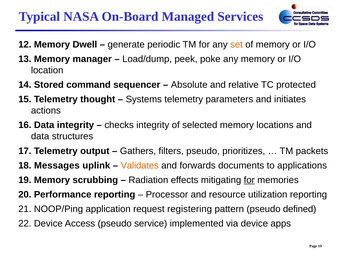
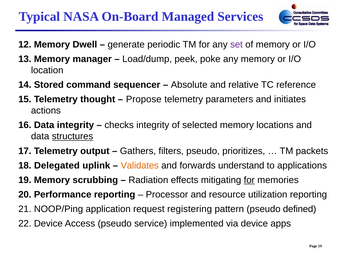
set colour: orange -> purple (236, 45)
protected: protected -> reference (296, 85)
Systems: Systems -> Propose (144, 100)
structures underline: none -> present (73, 137)
Messages: Messages -> Delegated (57, 166)
documents: documents -> understand (241, 166)
